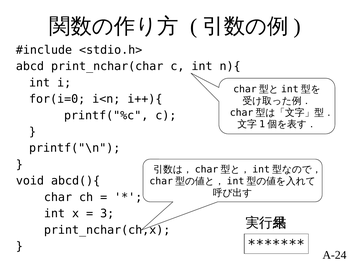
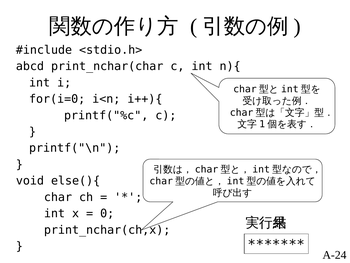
abcd(){: abcd(){ -> else(){ (76, 180)
3: 3 -> 0 (107, 213)
